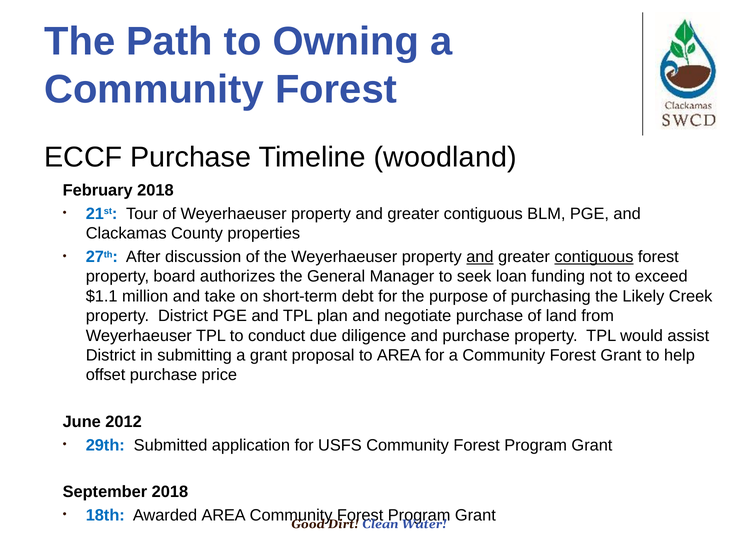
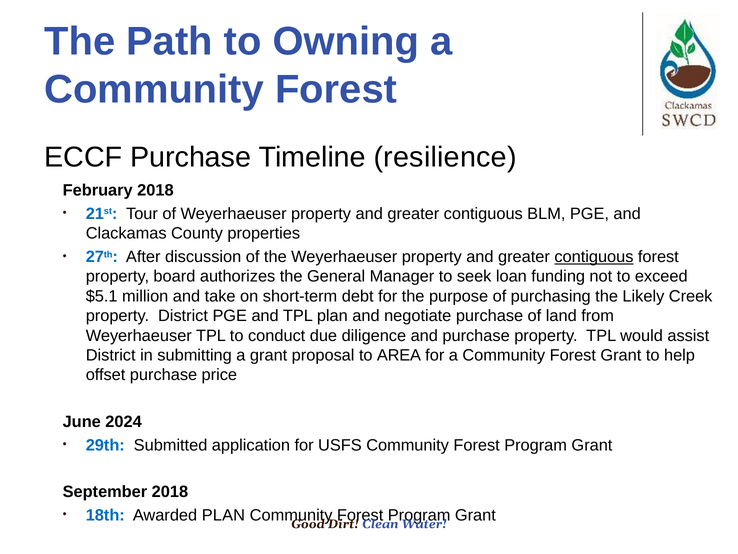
woodland: woodland -> resilience (445, 157)
and underline: present -> none (480, 257)
$1.1: $1.1 -> $5.1 (102, 296)
2012: 2012 -> 2024 (124, 421)
Awarded AREA: AREA -> PLAN (223, 515)
